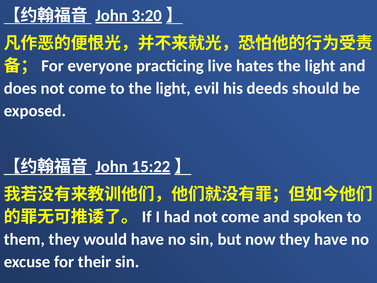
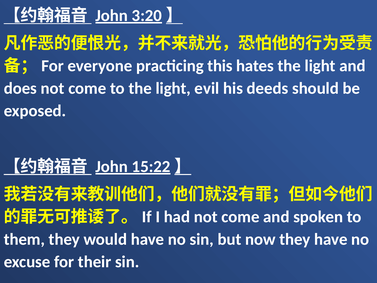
live: live -> this (220, 66)
